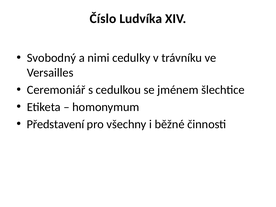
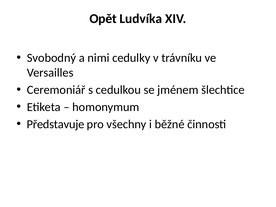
Číslo: Číslo -> Opět (103, 19)
Představení: Představení -> Představuje (56, 124)
